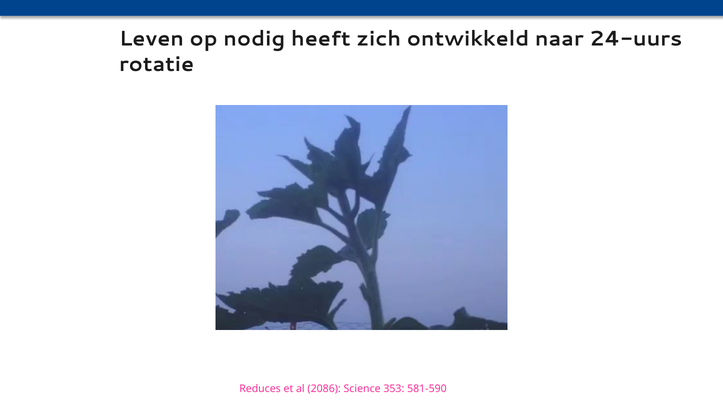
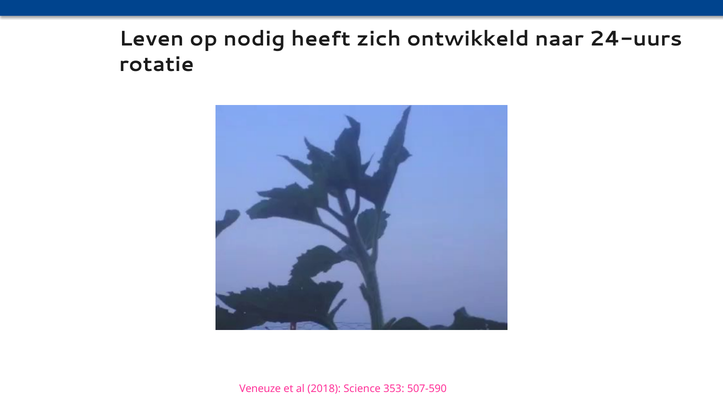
Reduces: Reduces -> Veneuze (260, 388)
2086: 2086 -> 2018 (324, 388)
581-590: 581-590 -> 507-590 (427, 388)
